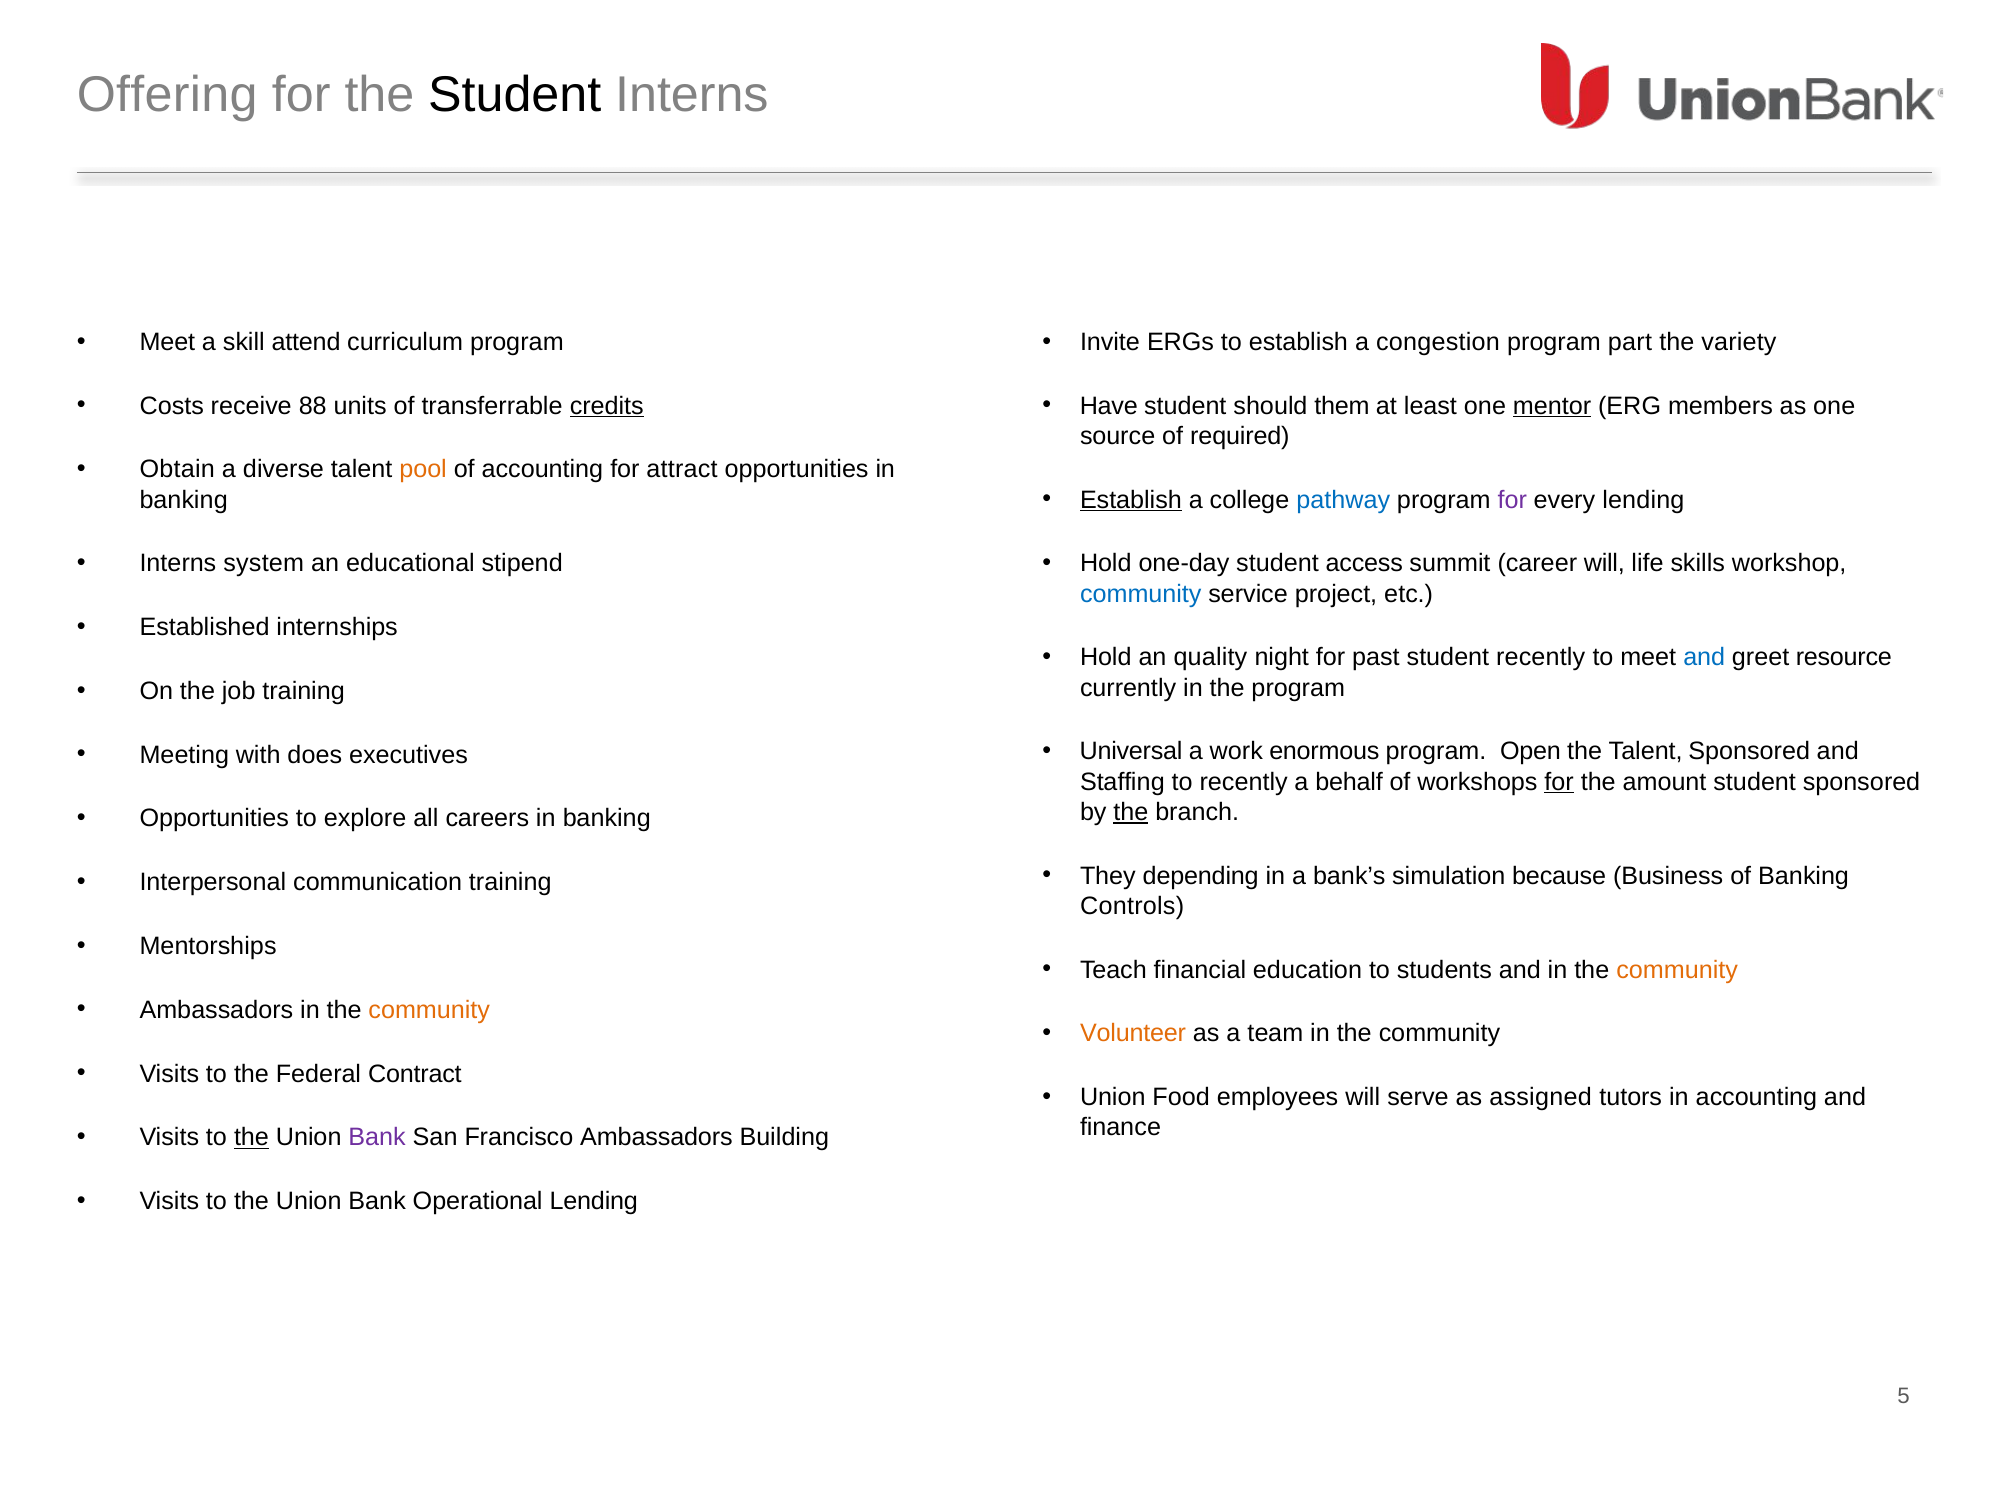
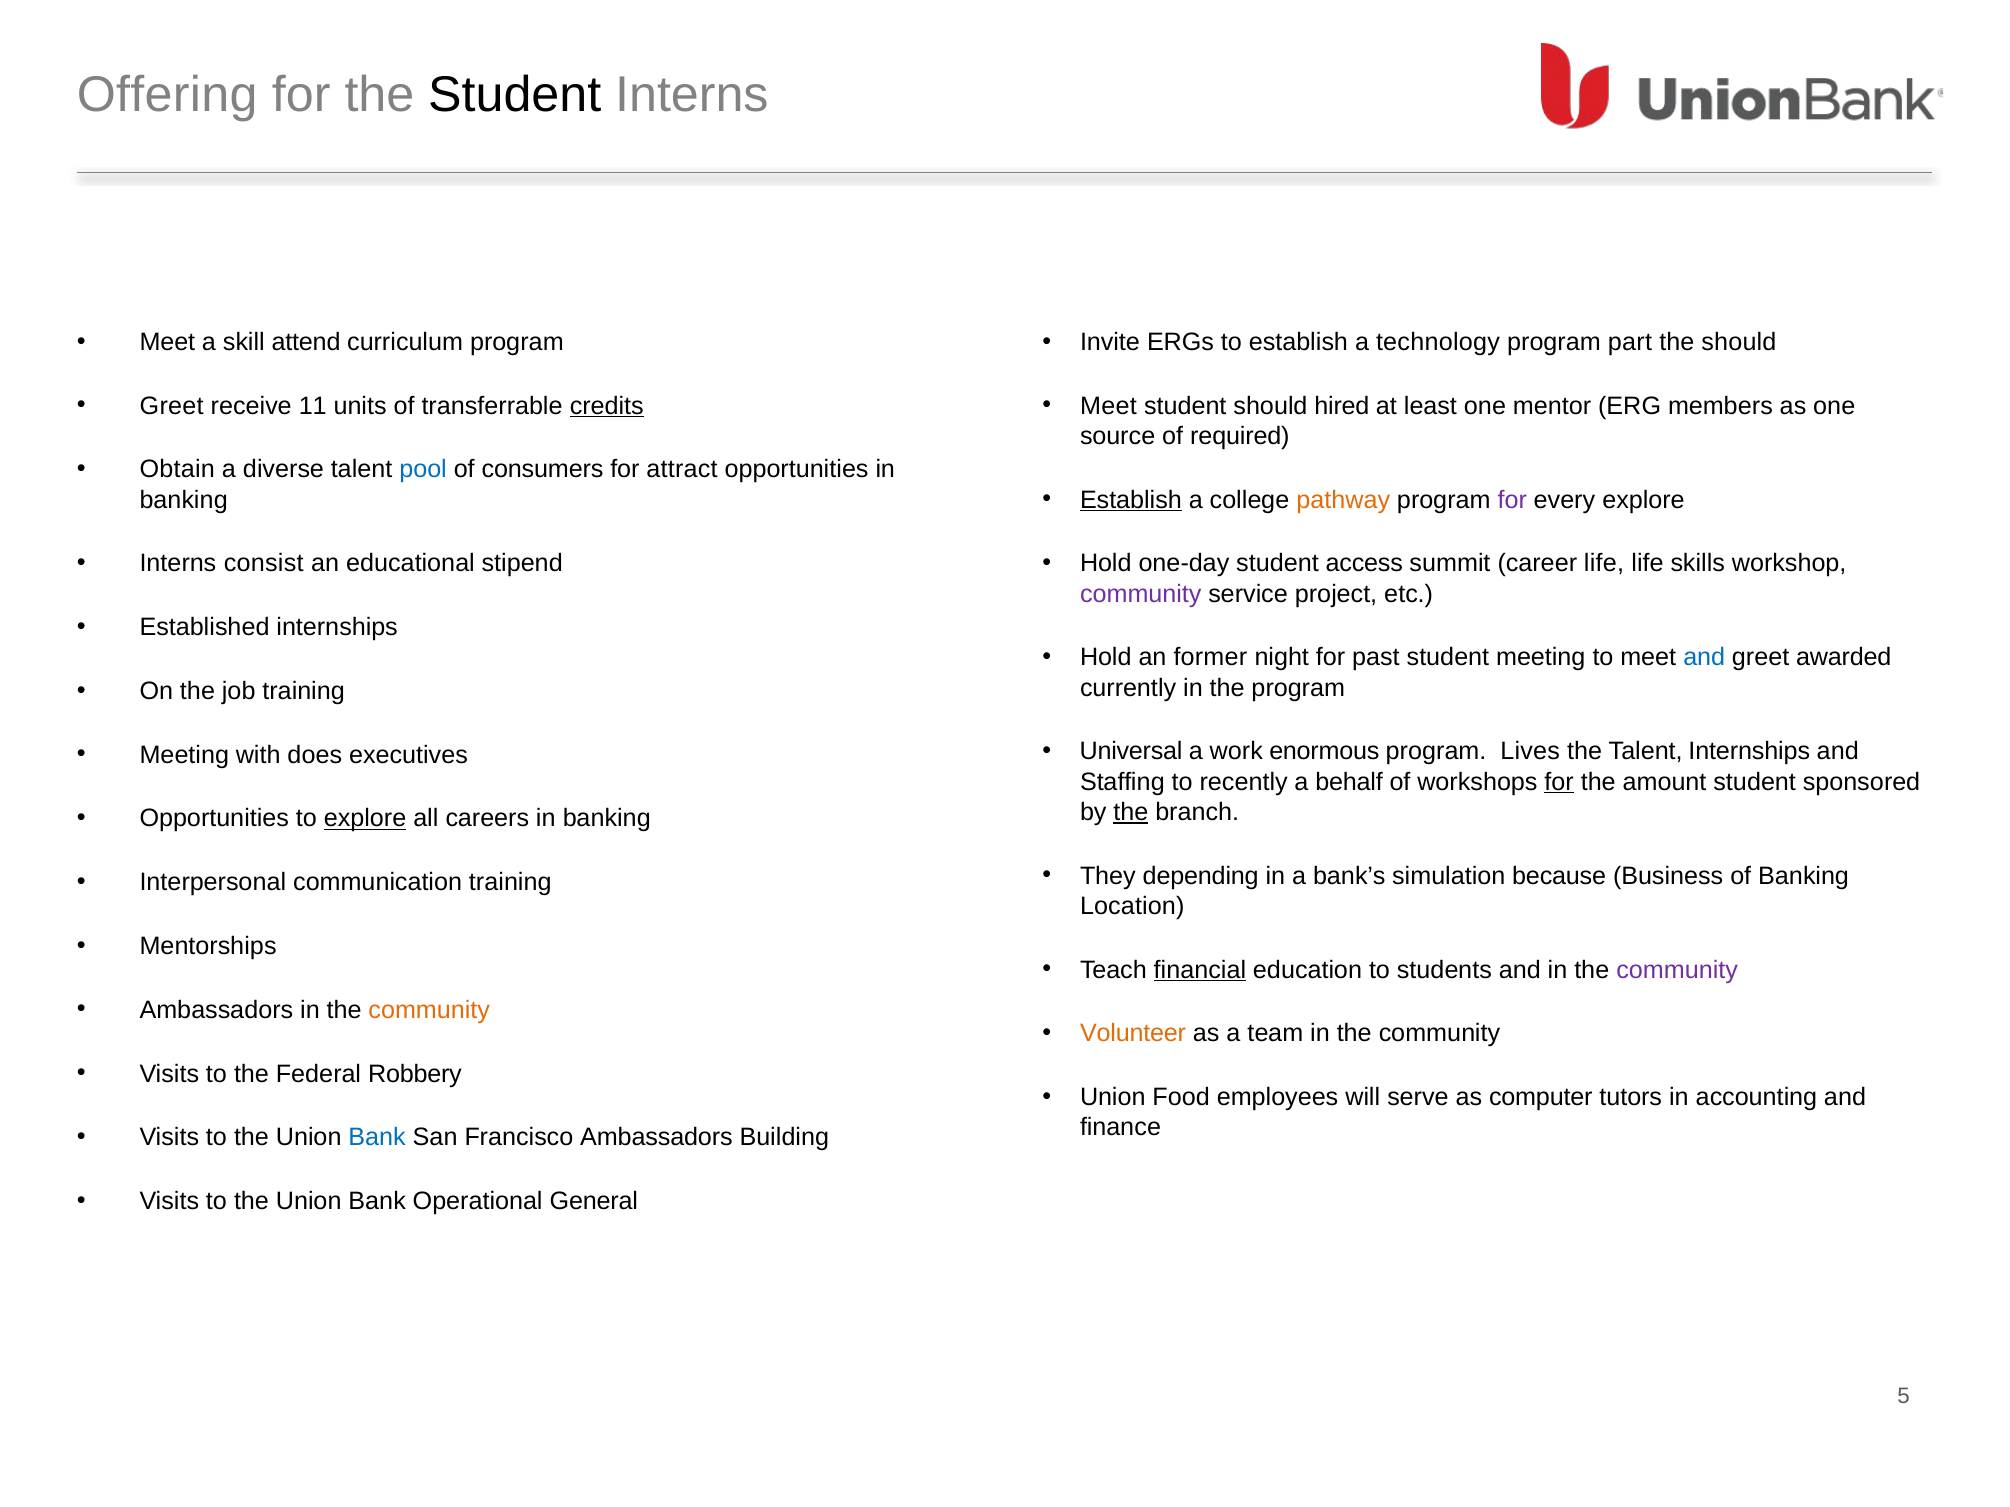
congestion: congestion -> technology (1438, 342)
the variety: variety -> should (1739, 342)
Costs: Costs -> Greet (172, 406)
88: 88 -> 11 (313, 406)
Have: Have -> Meet (1109, 406)
them: them -> hired (1342, 406)
mentor underline: present -> none (1552, 406)
pool colour: orange -> blue (423, 470)
of accounting: accounting -> consumers (543, 470)
pathway colour: blue -> orange (1343, 500)
every lending: lending -> explore (1643, 500)
system: system -> consist (264, 564)
career will: will -> life (1604, 564)
community colour: blue -> purple (1141, 594)
quality: quality -> former (1210, 658)
student recently: recently -> meeting (1541, 658)
resource: resource -> awarded (1844, 658)
Open: Open -> Lives (1530, 752)
Talent Sponsored: Sponsored -> Internships (1749, 752)
explore underline: none -> present (365, 819)
Controls: Controls -> Location (1132, 906)
financial underline: none -> present (1200, 970)
community colour: orange -> purple (1677, 970)
Contract: Contract -> Robbery (415, 1074)
assigned: assigned -> computer (1541, 1098)
the underline: present -> none (251, 1138)
Bank colour: purple -> blue (377, 1138)
Operational Lending: Lending -> General (594, 1202)
